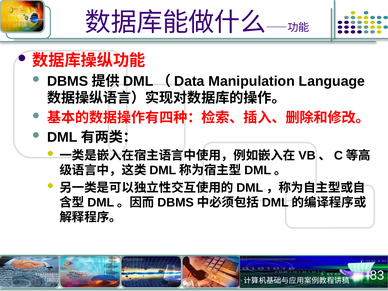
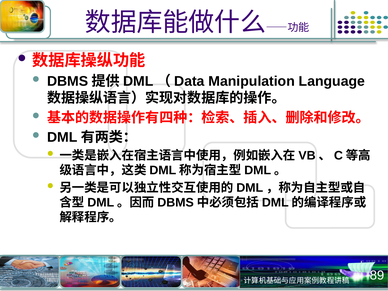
83: 83 -> 89 (377, 275)
